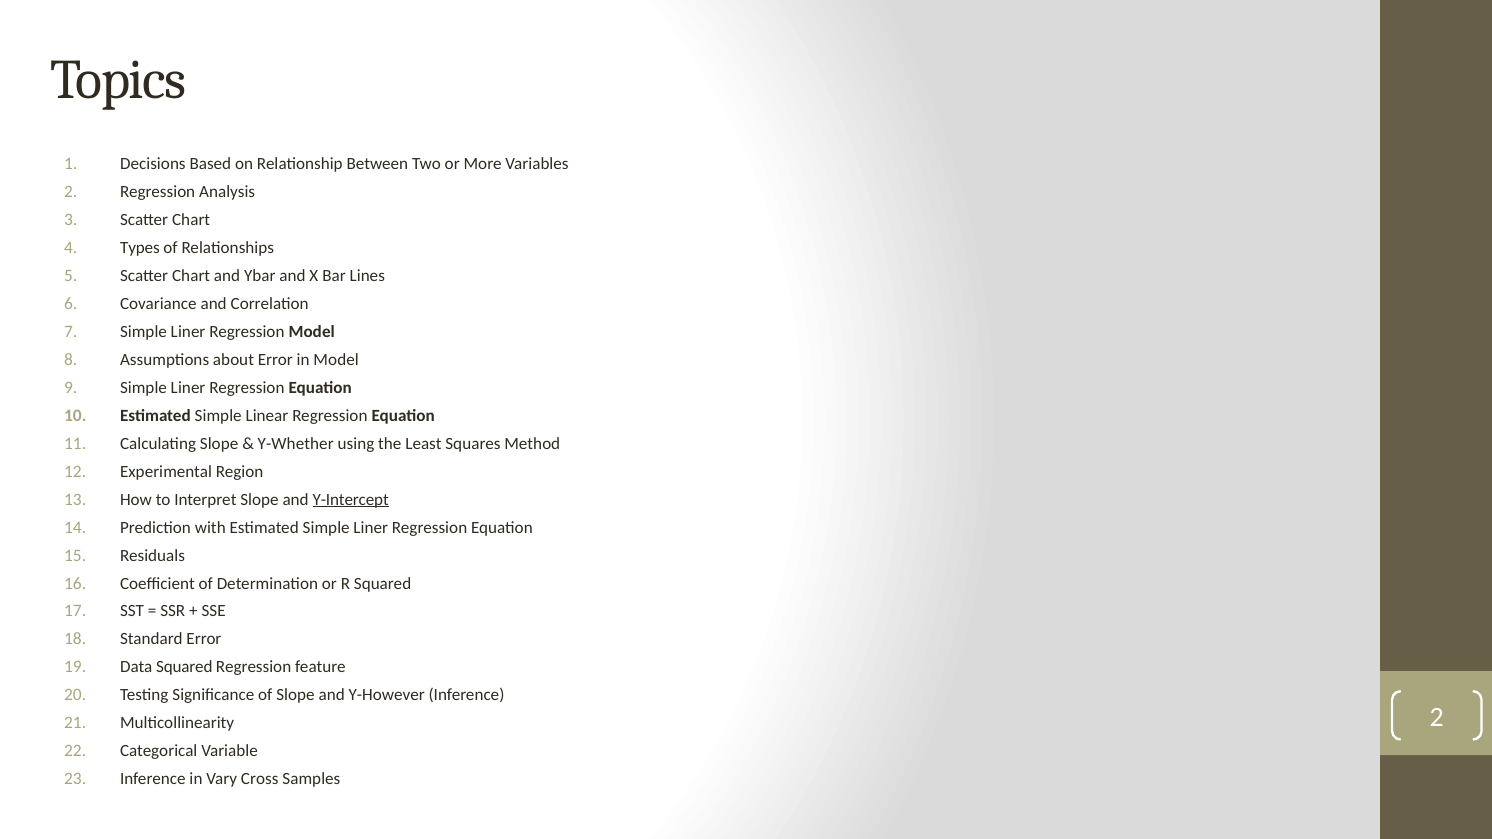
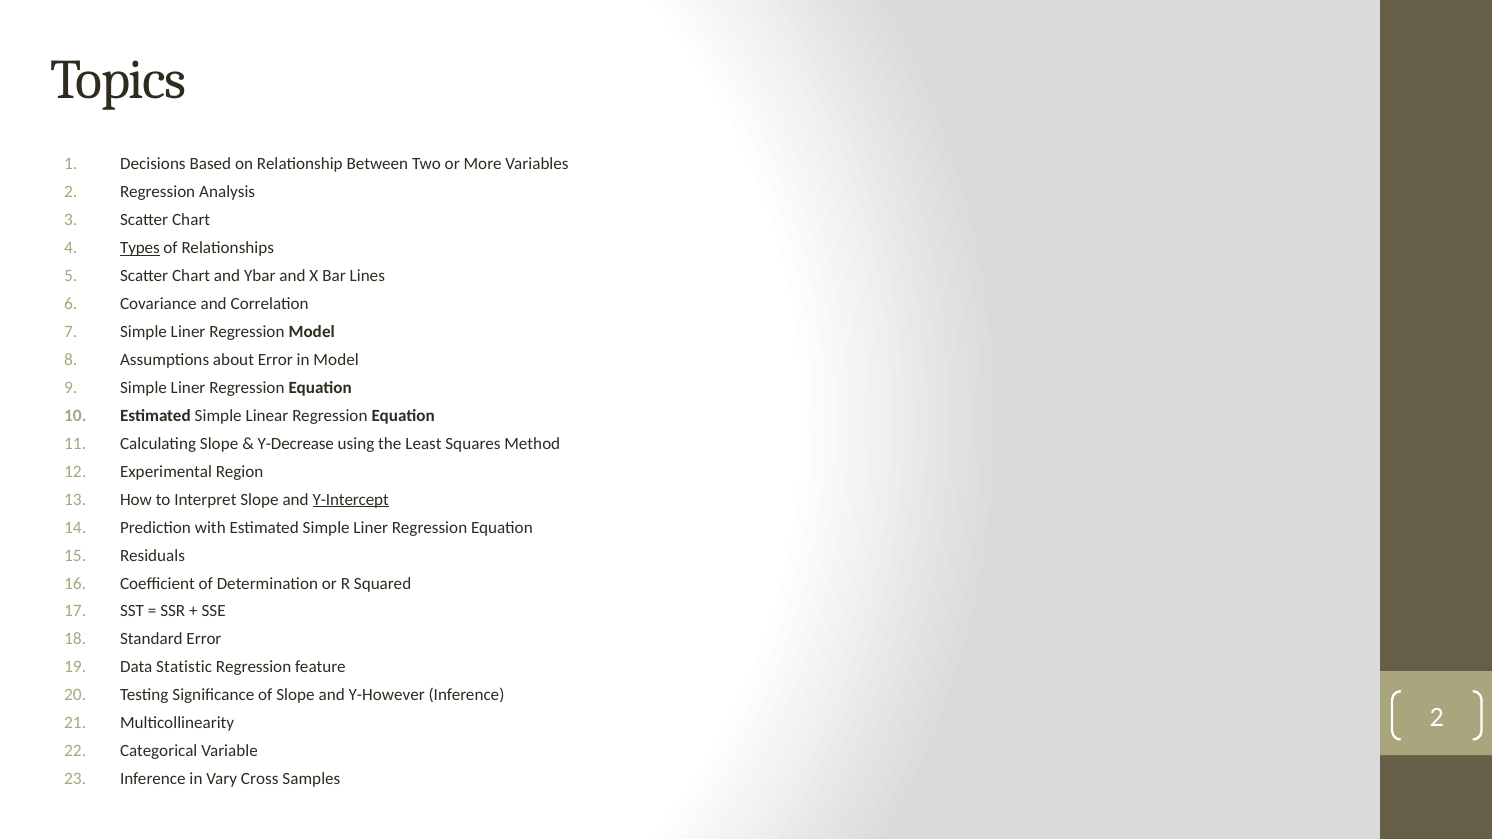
Types underline: none -> present (140, 248)
Y-Whether: Y-Whether -> Y-Decrease (296, 444)
Data Squared: Squared -> Statistic (184, 667)
